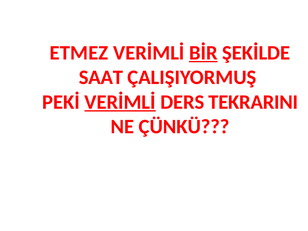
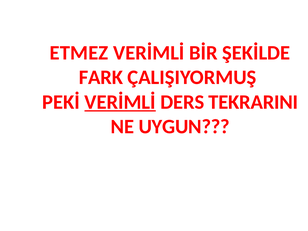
BİR underline: present -> none (203, 53)
SAAT: SAAT -> FARK (101, 77)
ÇÜNKÜ: ÇÜNKÜ -> UYGUN (184, 127)
